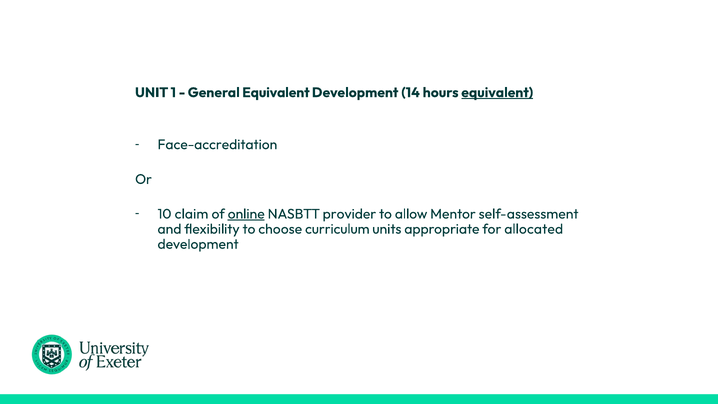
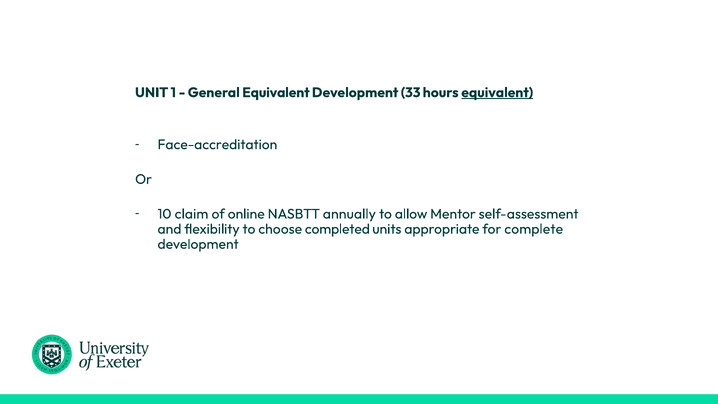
14: 14 -> 33 (411, 93)
online underline: present -> none (246, 214)
provider: provider -> annually (349, 214)
curriculum: curriculum -> completed (337, 229)
allocated: allocated -> complete (534, 229)
